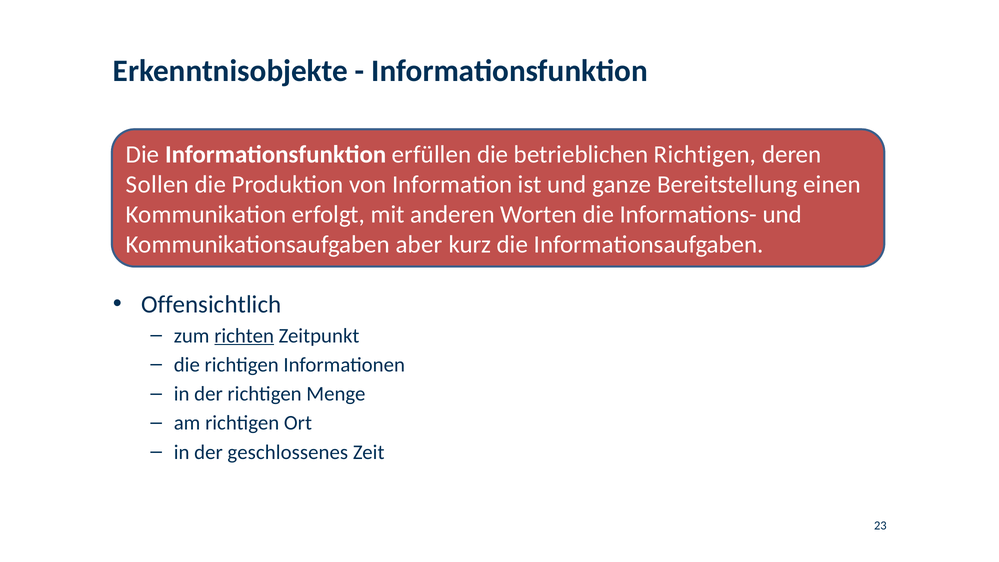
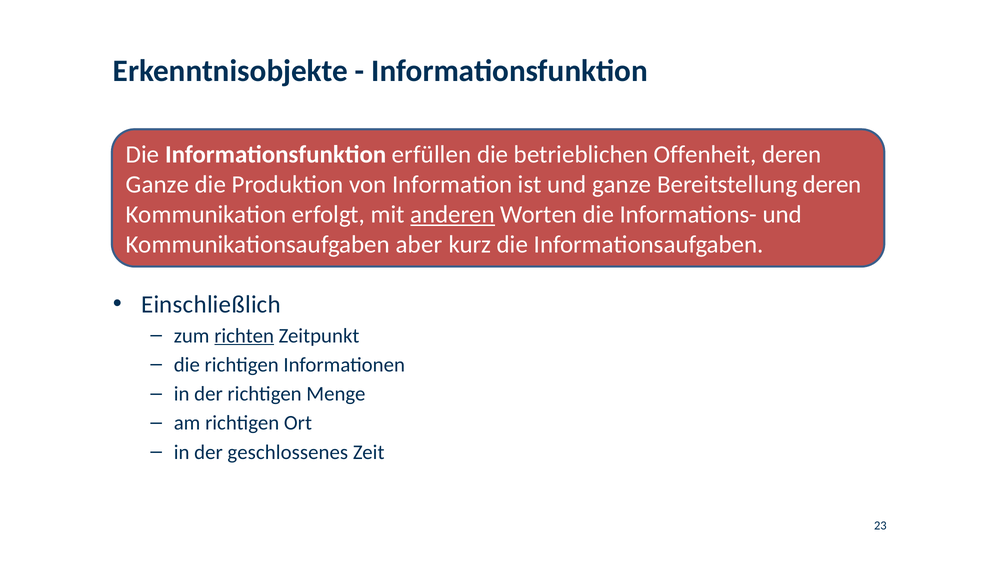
betrieblichen Richtigen: Richtigen -> Offenheit (705, 155)
Sollen: Sollen -> Ganze (158, 185)
Bereitstellung einen: einen -> deren (832, 185)
anderen underline: none -> present (453, 215)
Offensichtlich: Offensichtlich -> Einschließlich (211, 304)
